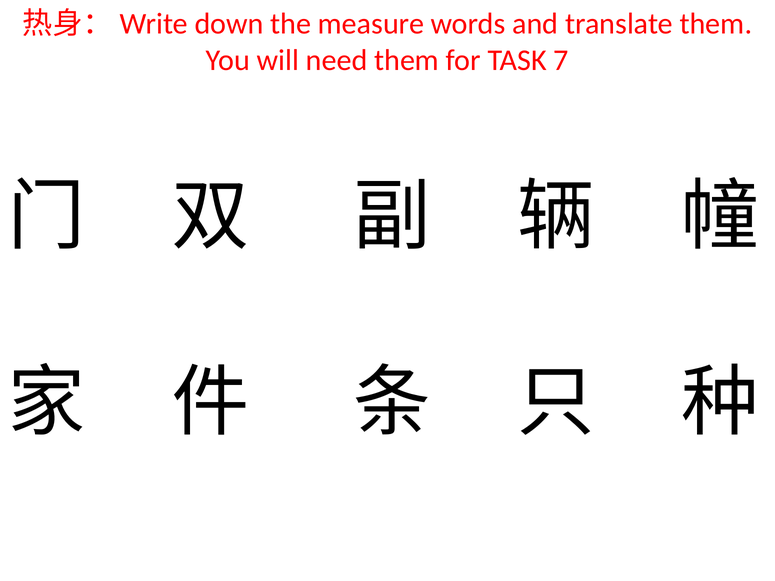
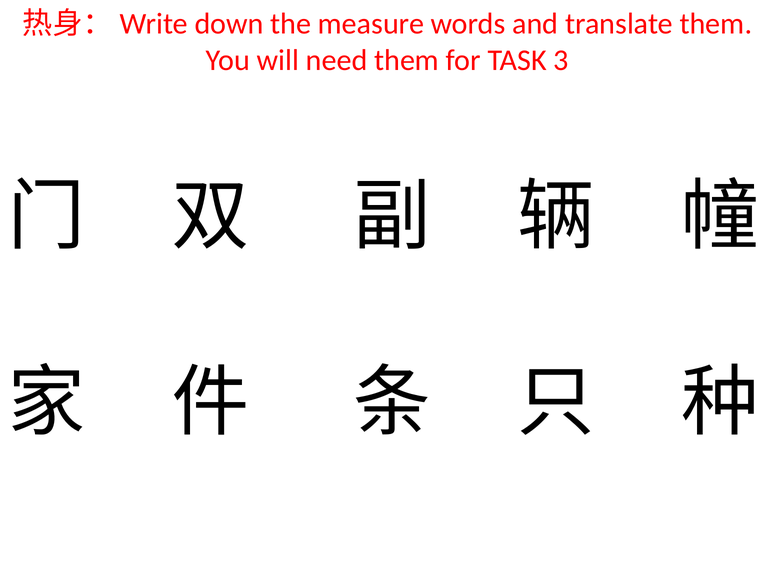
7: 7 -> 3 (561, 60)
